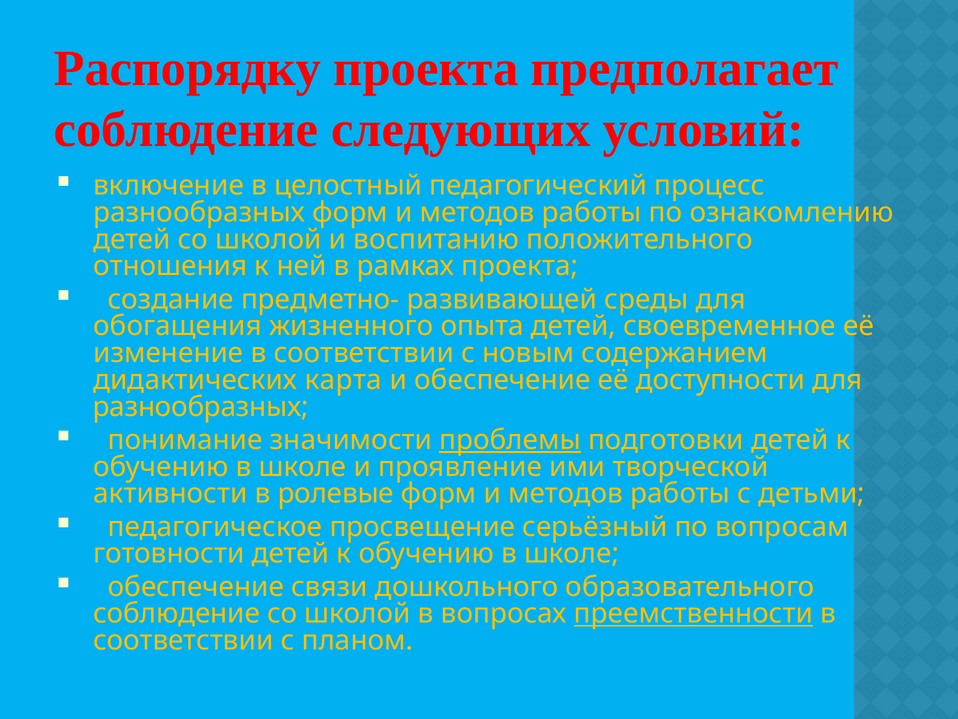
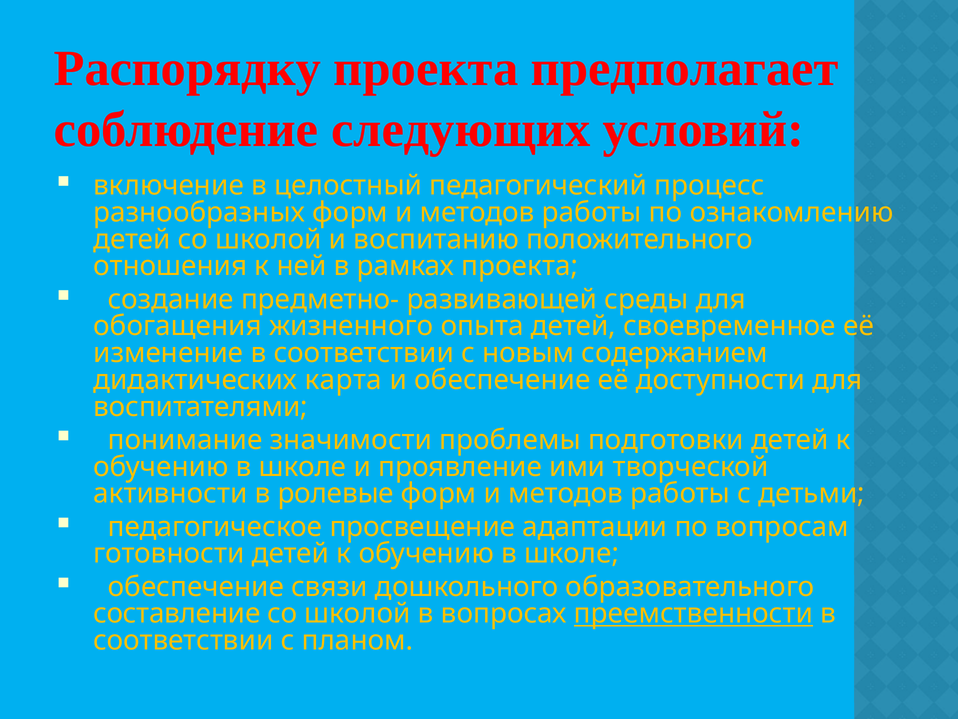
разнообразных: разнообразных -> воспитателями (201, 406)
проблемы underline: present -> none (510, 440)
серьёзный: серьёзный -> адаптации (595, 527)
соблюдение: соблюдение -> составление (177, 613)
